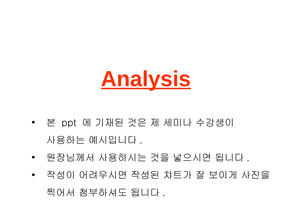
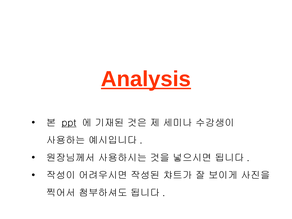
ppt underline: none -> present (69, 123)
